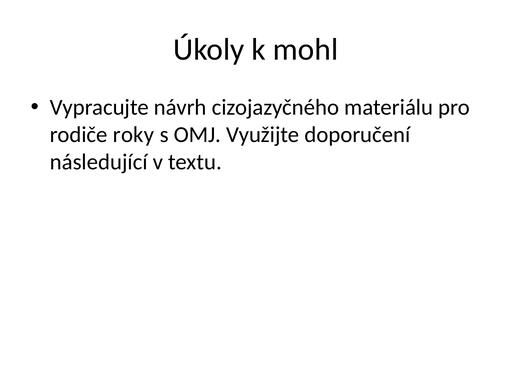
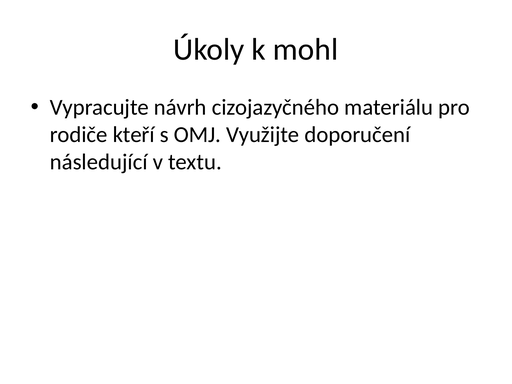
roky: roky -> kteří (134, 135)
